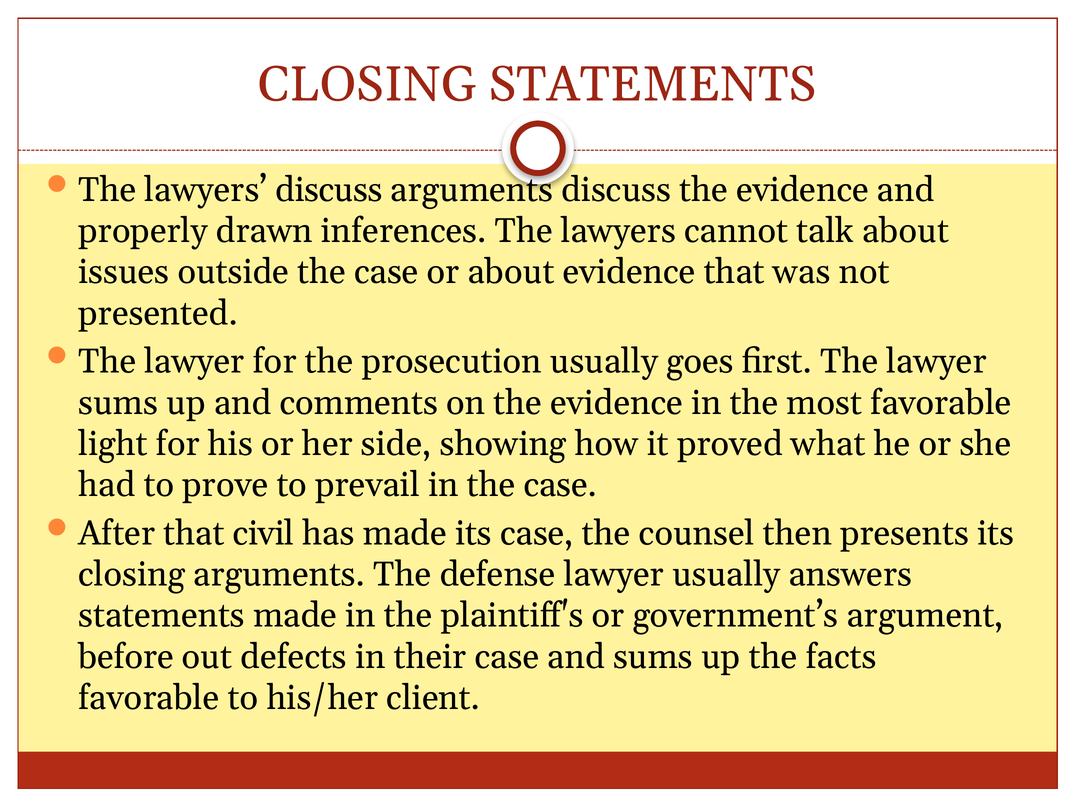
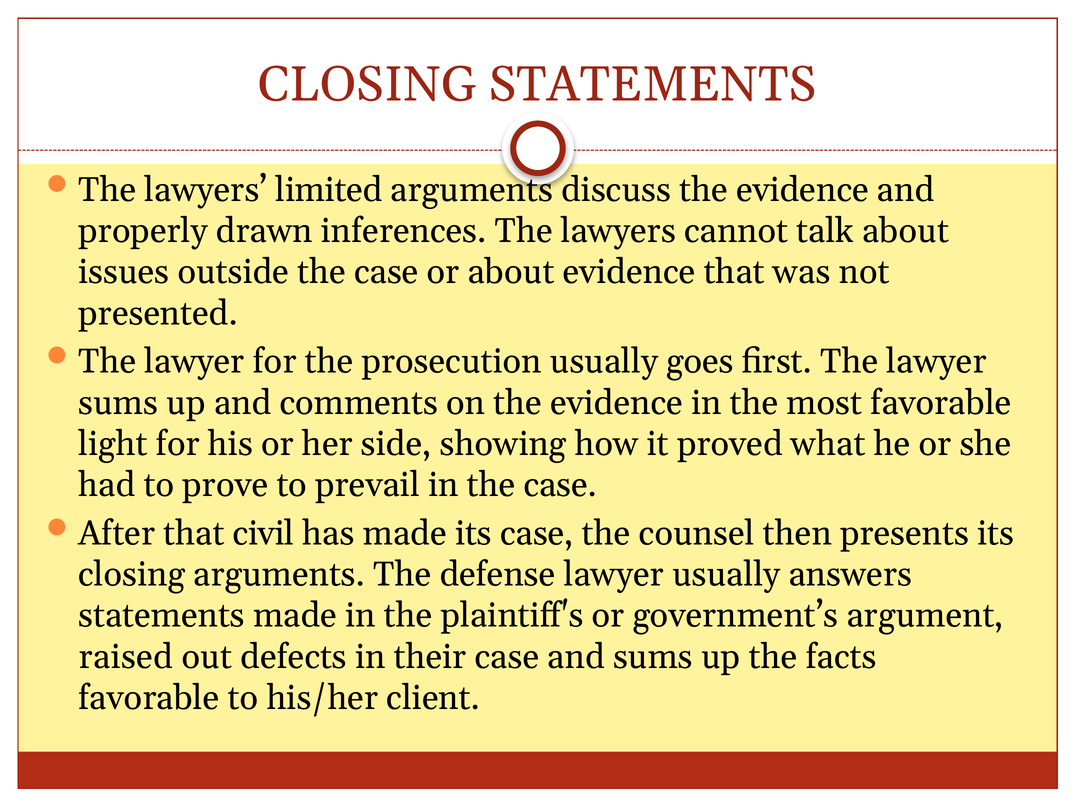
lawyers discuss: discuss -> limited (329, 190)
before: before -> raised (126, 657)
